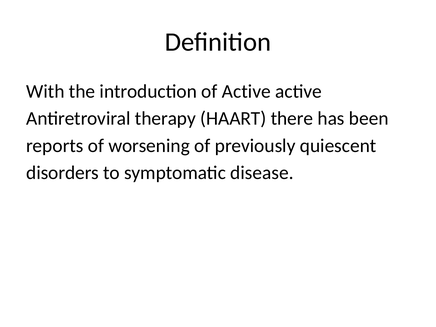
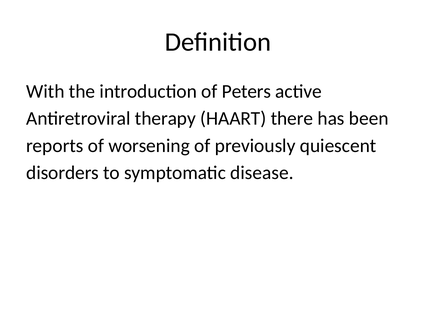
of Active: Active -> Peters (246, 91)
